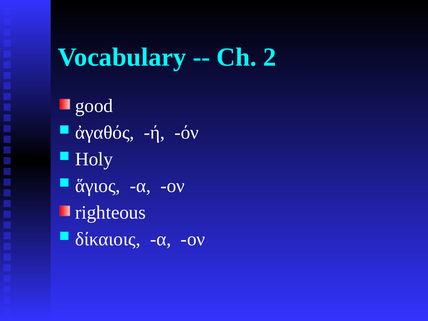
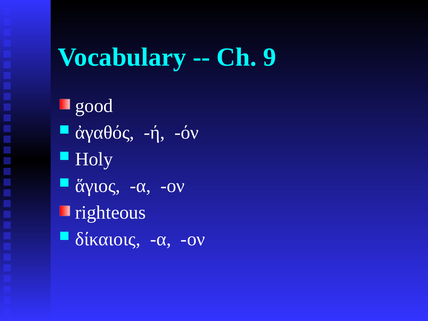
2: 2 -> 9 (270, 57)
